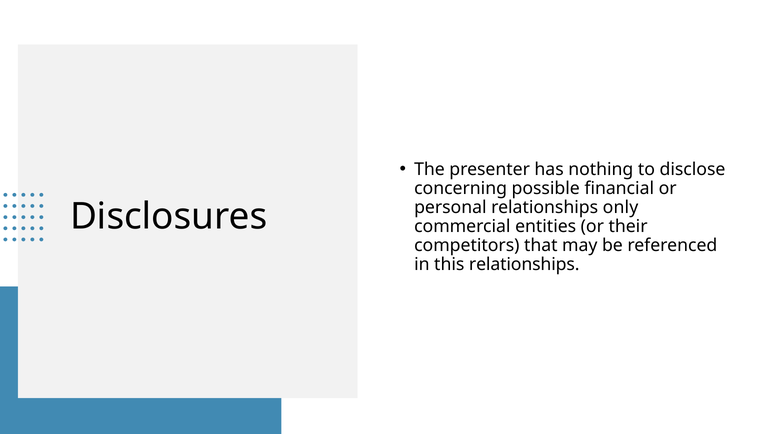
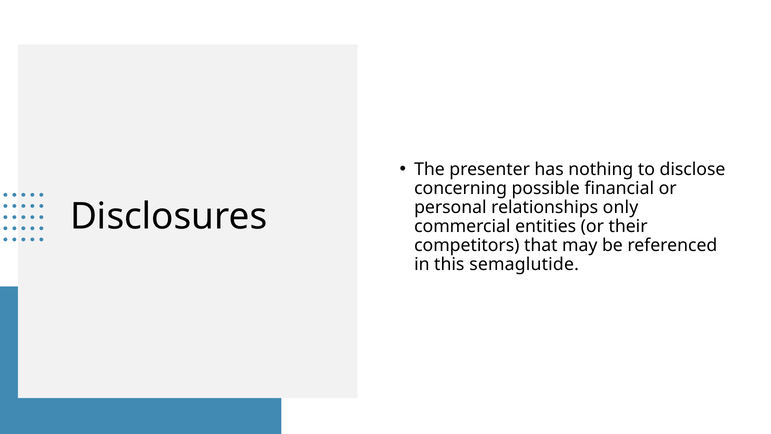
this relationships: relationships -> semaglutide (524, 264)
